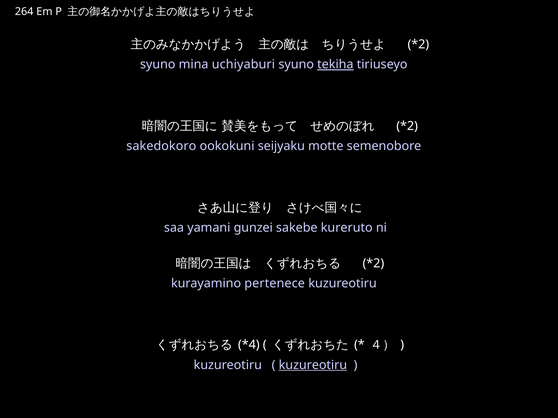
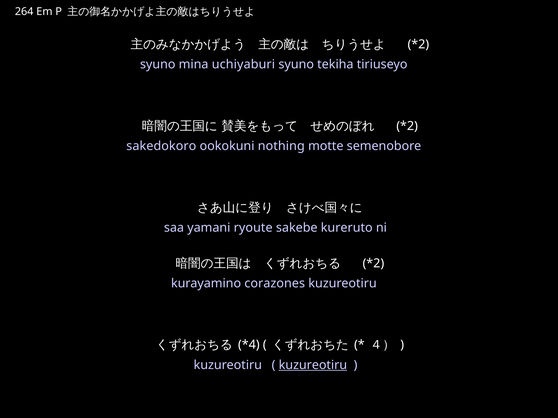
tekiha underline: present -> none (335, 64)
seijyaku: seijyaku -> nothing (281, 146)
gunzei: gunzei -> ryoute (253, 228)
pertenece: pertenece -> corazones (275, 284)
